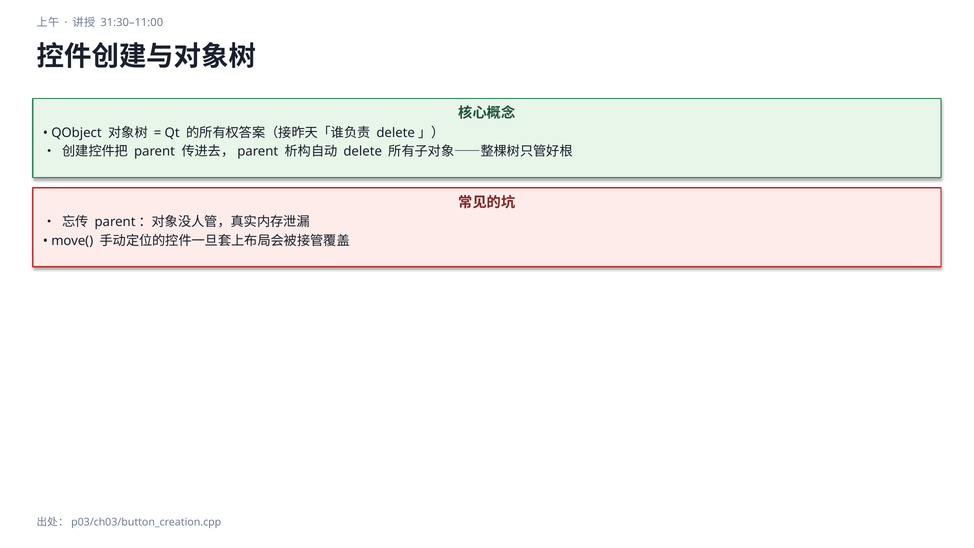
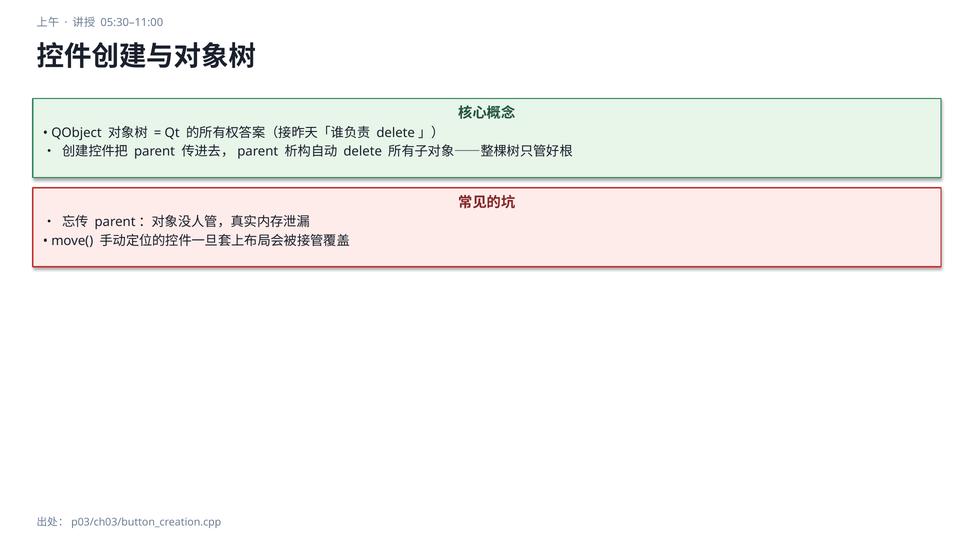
31:30–11:00: 31:30–11:00 -> 05:30–11:00 (132, 23)
